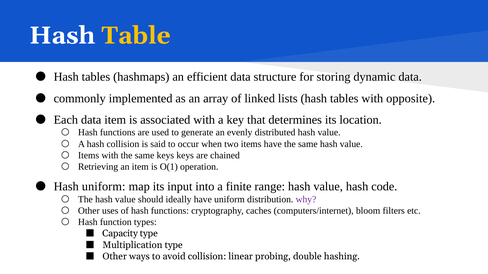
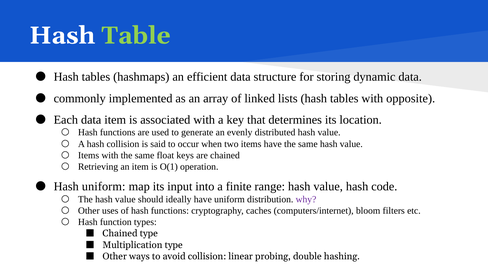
Table colour: yellow -> light green (136, 36)
same keys: keys -> float (165, 156)
Capacity: Capacity -> Chained (120, 234)
